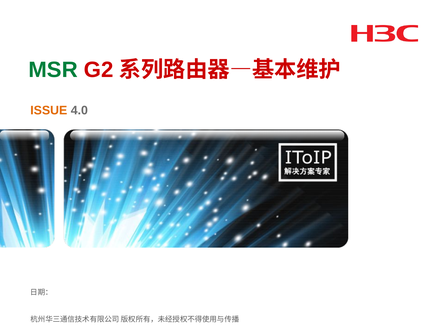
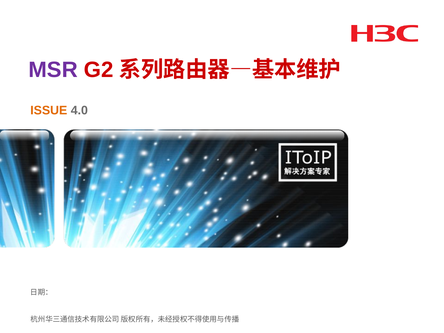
MSR colour: green -> purple (53, 70)
